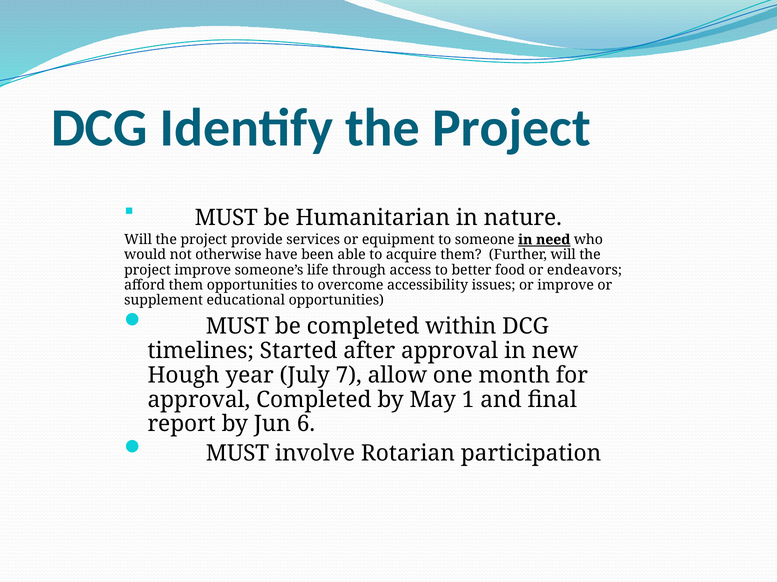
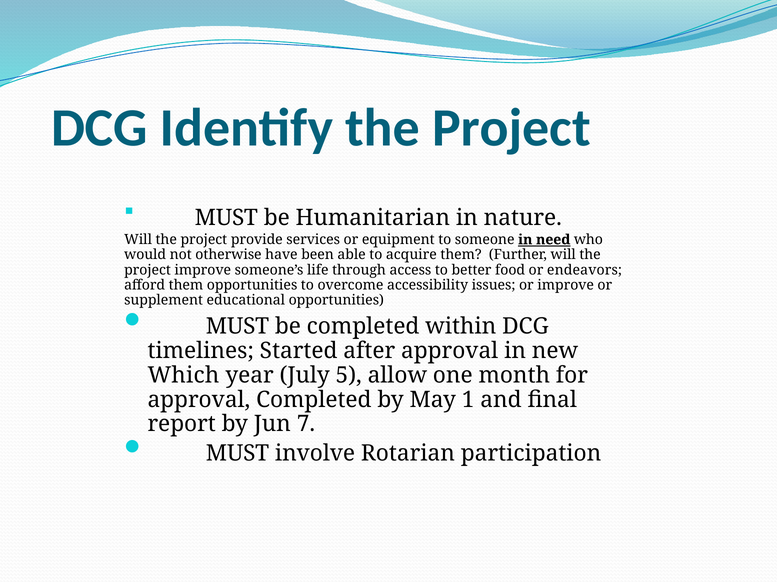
Hough: Hough -> Which (183, 376)
7: 7 -> 5 (349, 376)
6: 6 -> 7 (306, 425)
